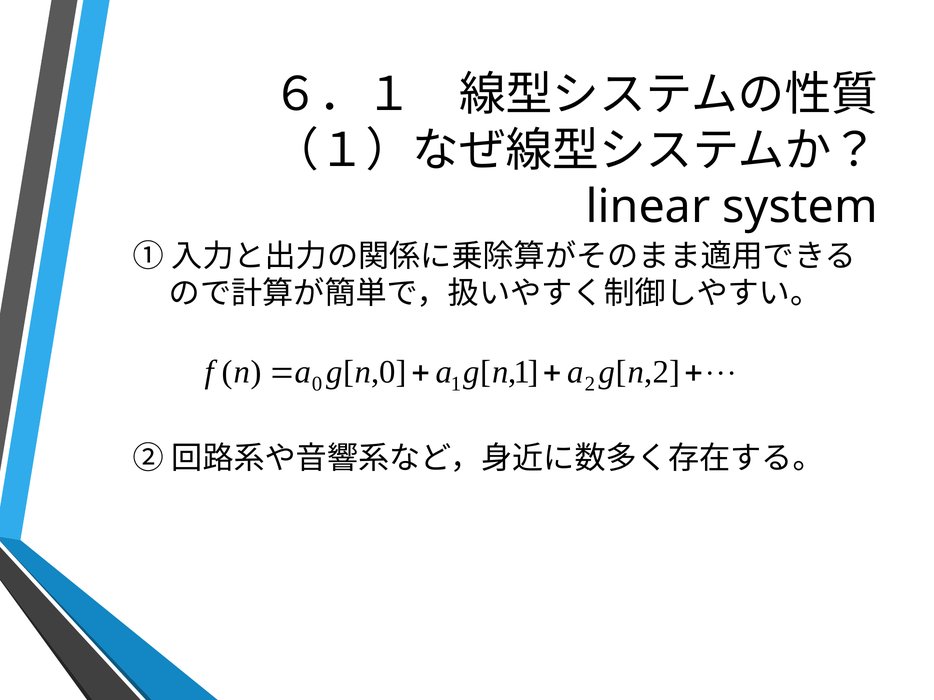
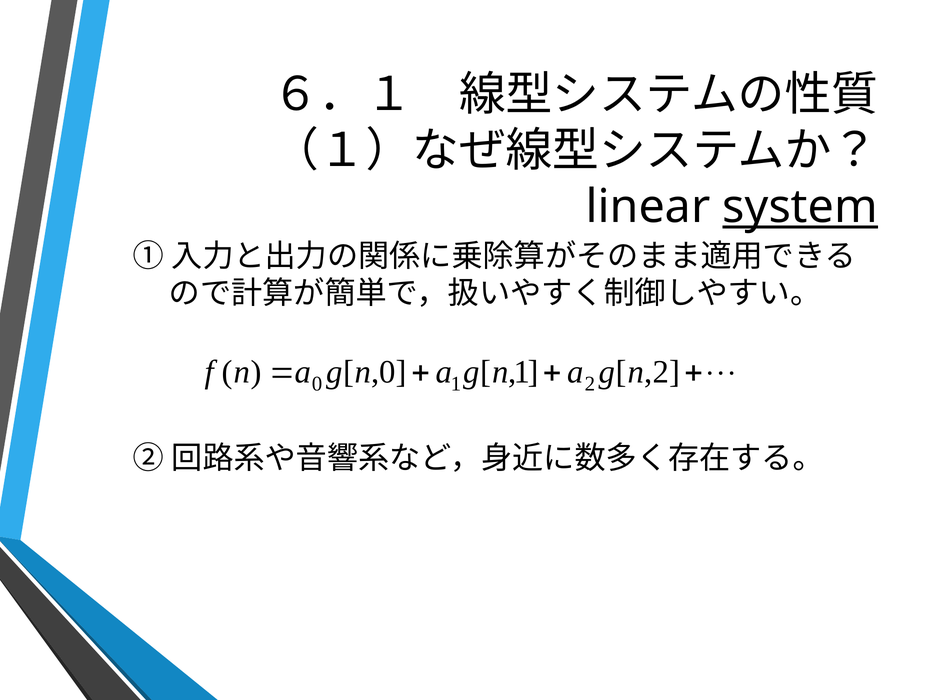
system underline: none -> present (800, 207)
